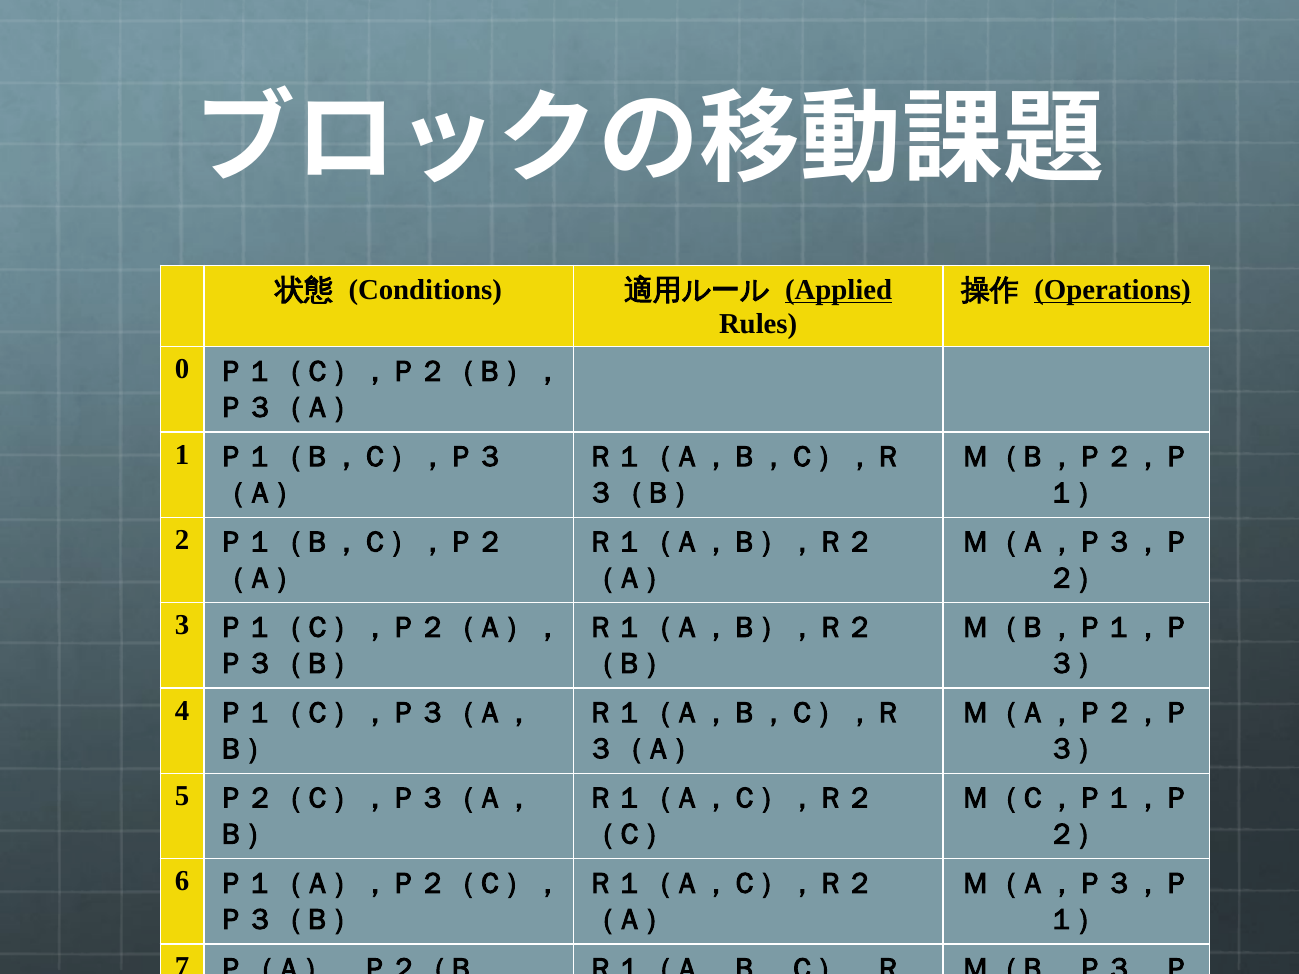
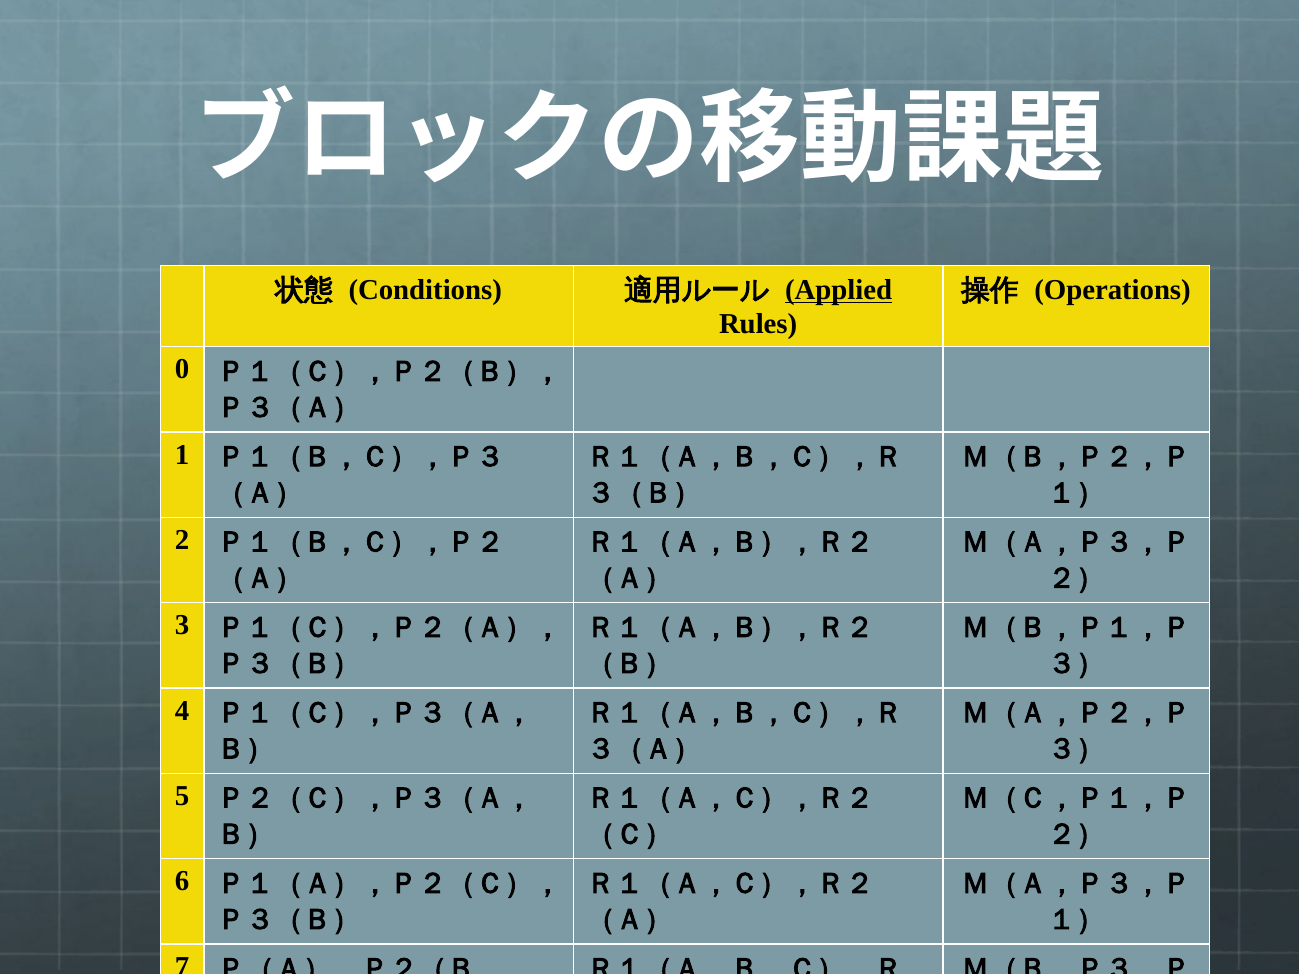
Operations underline: present -> none (1113, 290)
